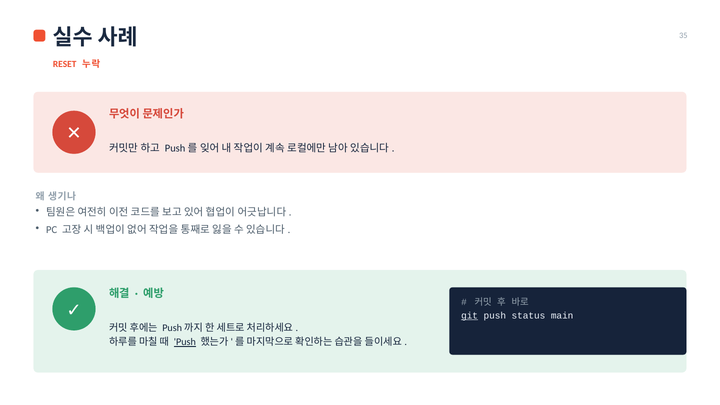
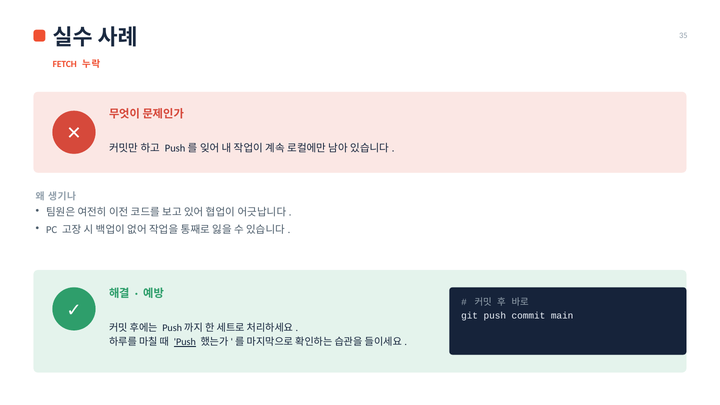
RESET: RESET -> FETCH (65, 64)
git underline: present -> none (470, 316)
status: status -> commit (528, 316)
